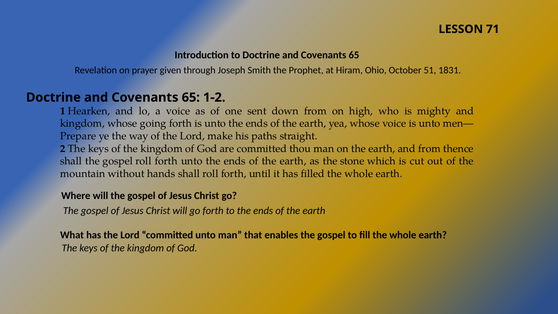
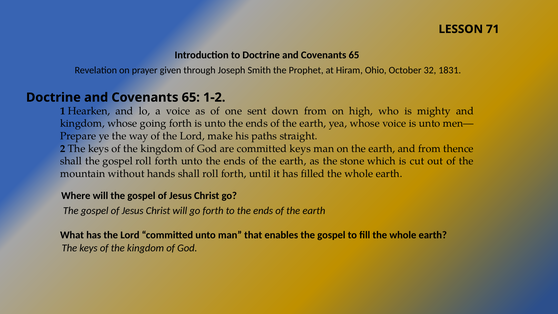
51: 51 -> 32 (430, 70)
committed thou: thou -> keys (300, 149)
